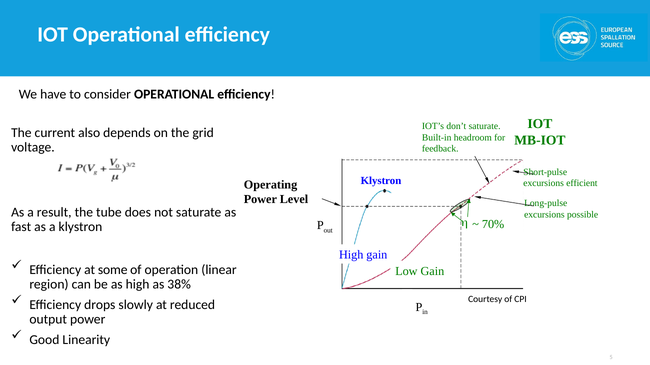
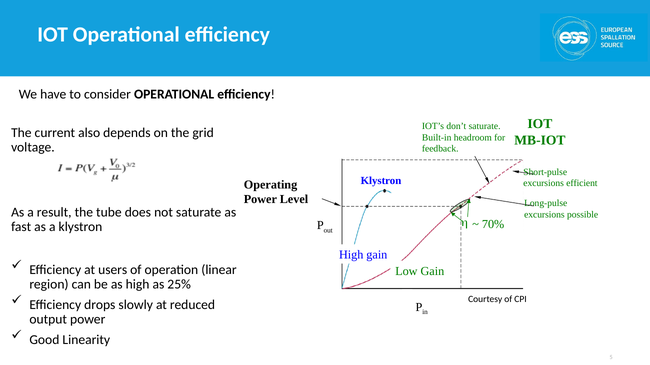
some: some -> users (113, 270)
38%: 38% -> 25% (179, 285)
